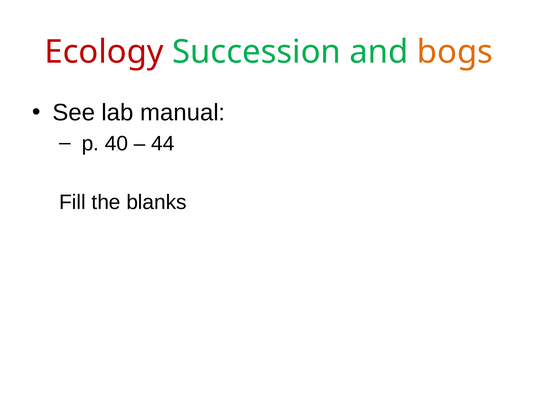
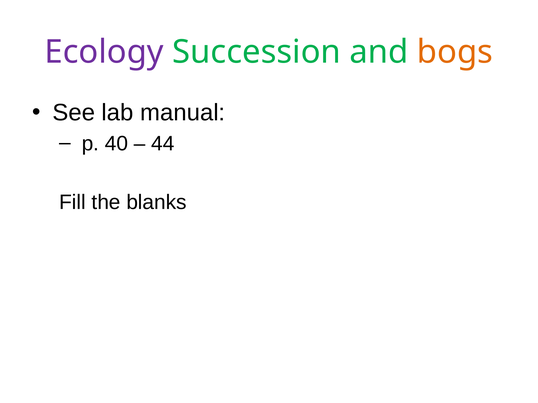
Ecology colour: red -> purple (104, 52)
